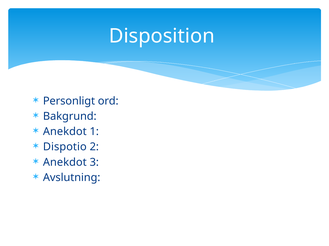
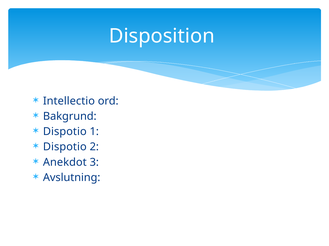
Personligt: Personligt -> Intellectio (69, 101)
Anekdot: Anekdot -> Dispotio (65, 132)
